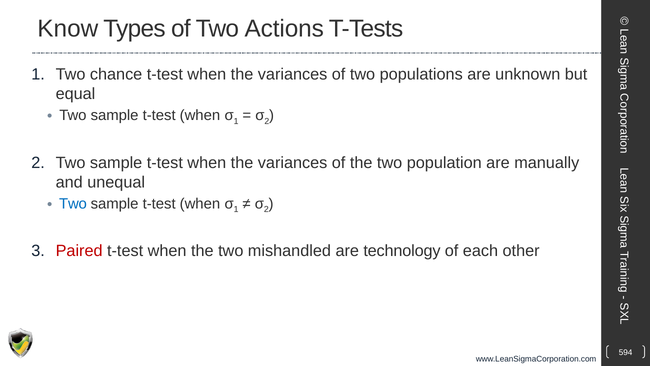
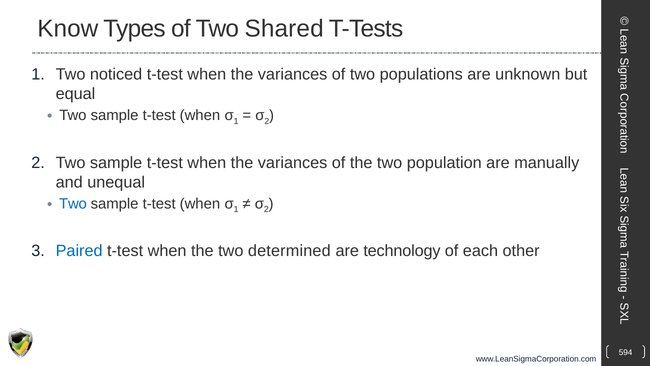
Actions: Actions -> Shared (284, 29)
chance: chance -> noticed (116, 74)
Paired colour: red -> blue (79, 251)
mishandled: mishandled -> determined (289, 251)
